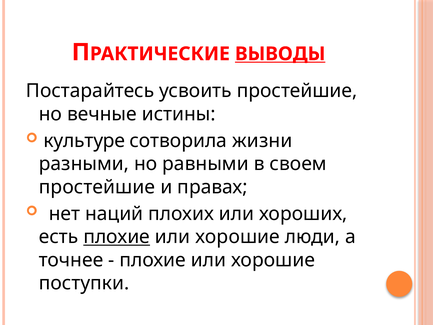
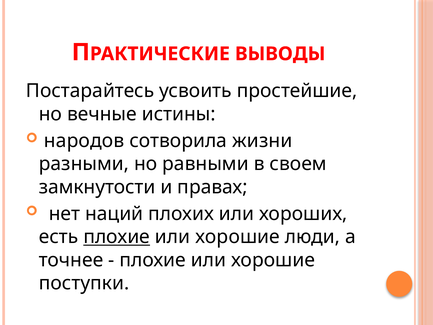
ВЫВОДЫ underline: present -> none (280, 54)
культуре: культуре -> народов (84, 141)
простейшие: простейшие -> замкнутости (97, 187)
